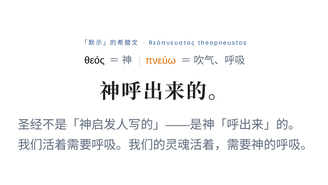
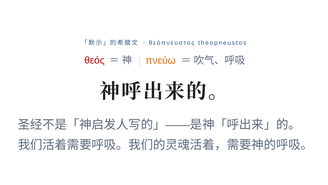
θεός colour: black -> red (94, 60)
